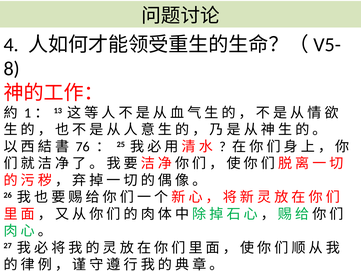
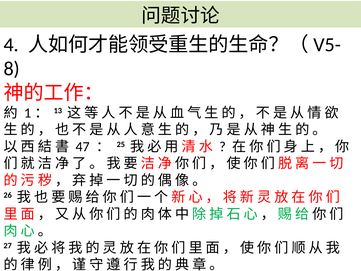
76: 76 -> 47 (83, 147)
